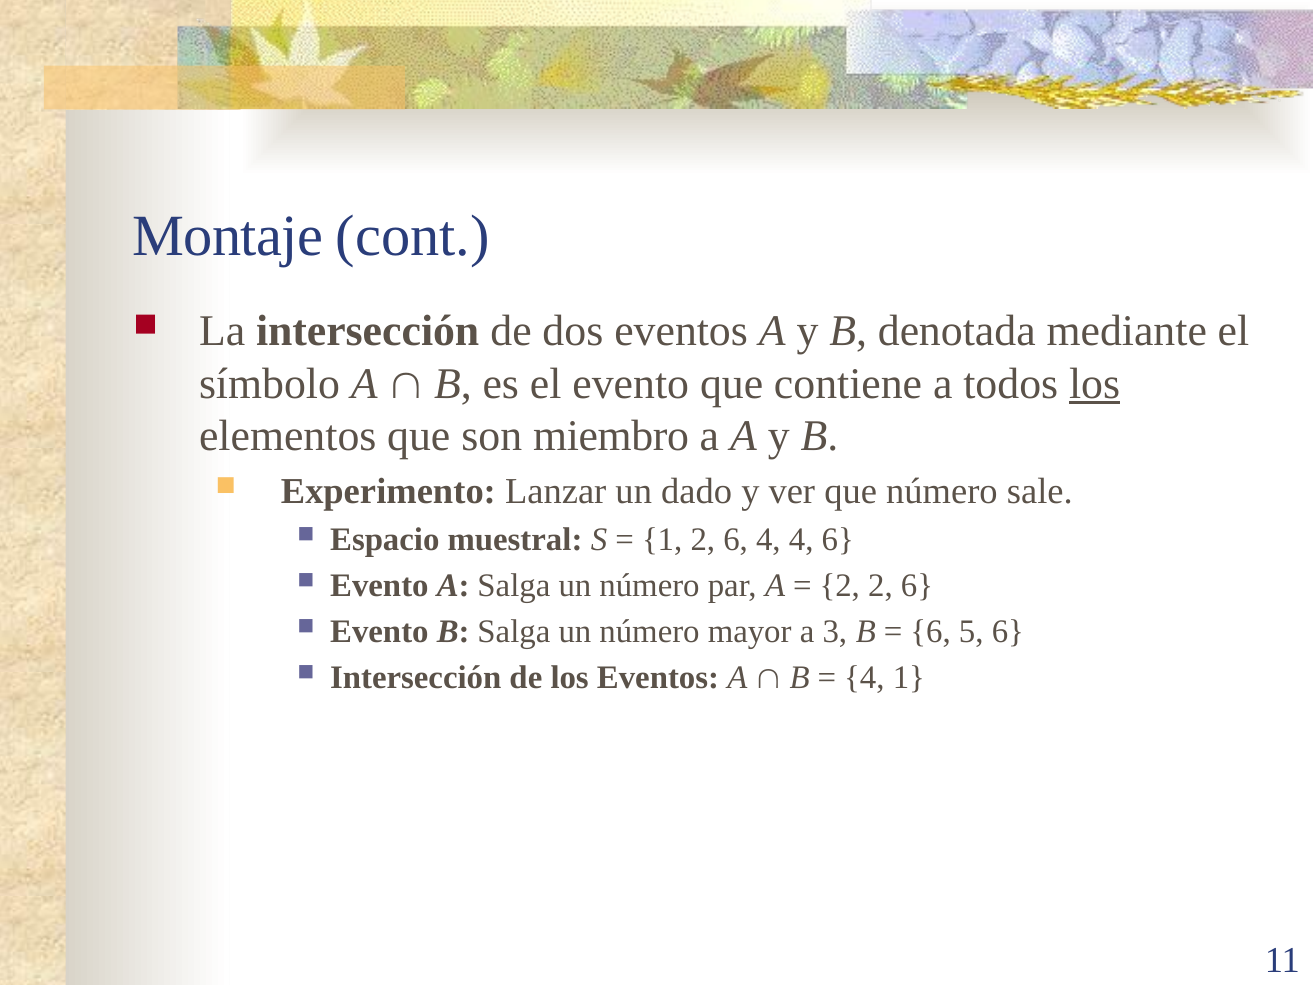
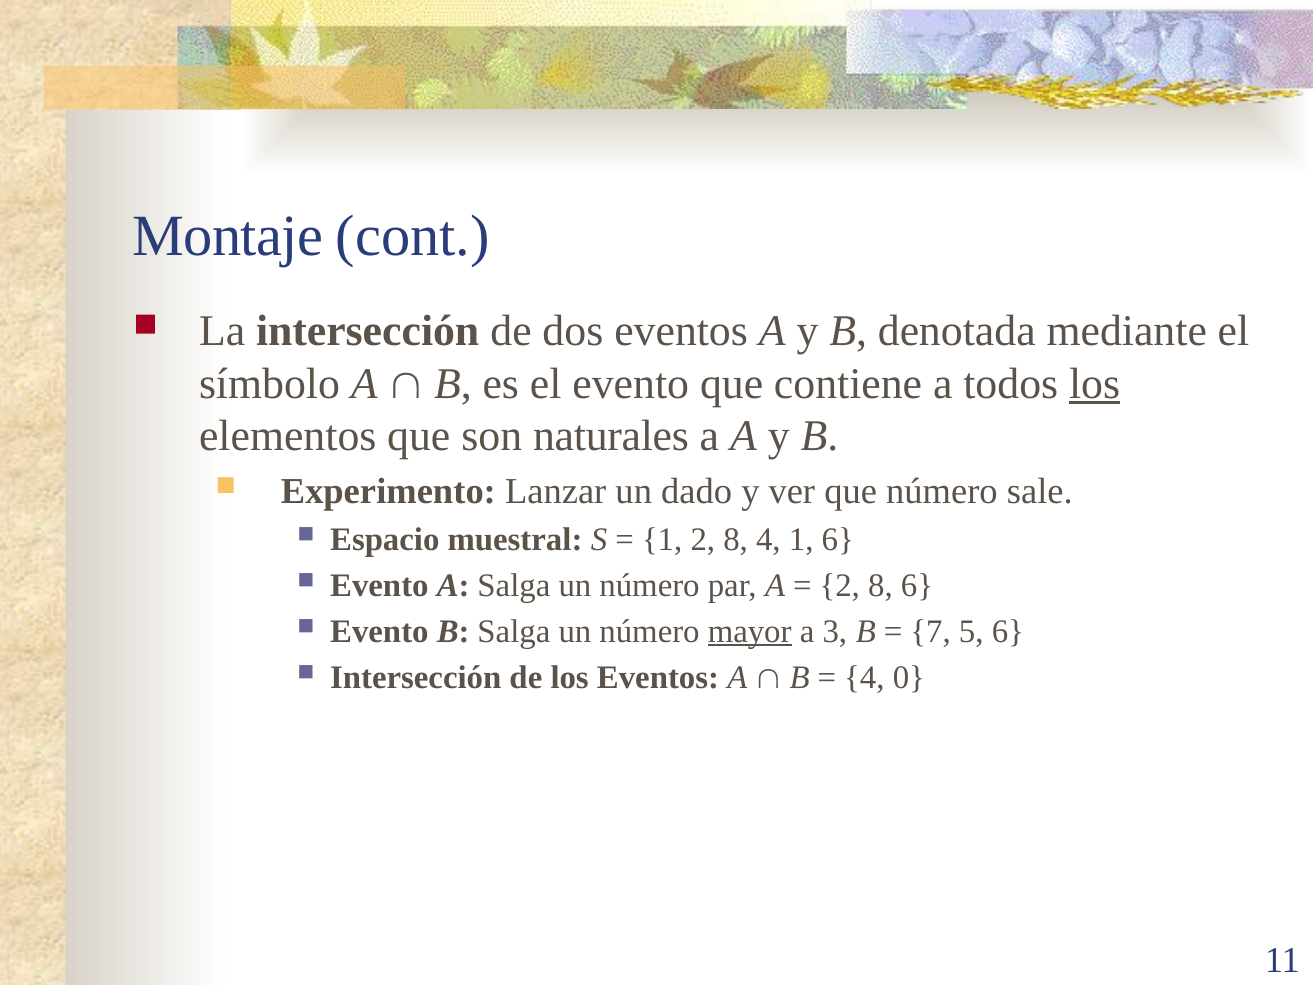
miembro: miembro -> naturales (611, 436)
1 2 6: 6 -> 8 (736, 539)
4 4: 4 -> 1 (801, 539)
2: 2 -> 8 (880, 585)
mayor underline: none -> present (750, 631)
6: 6 -> 7 (931, 631)
4 1: 1 -> 0 (909, 677)
